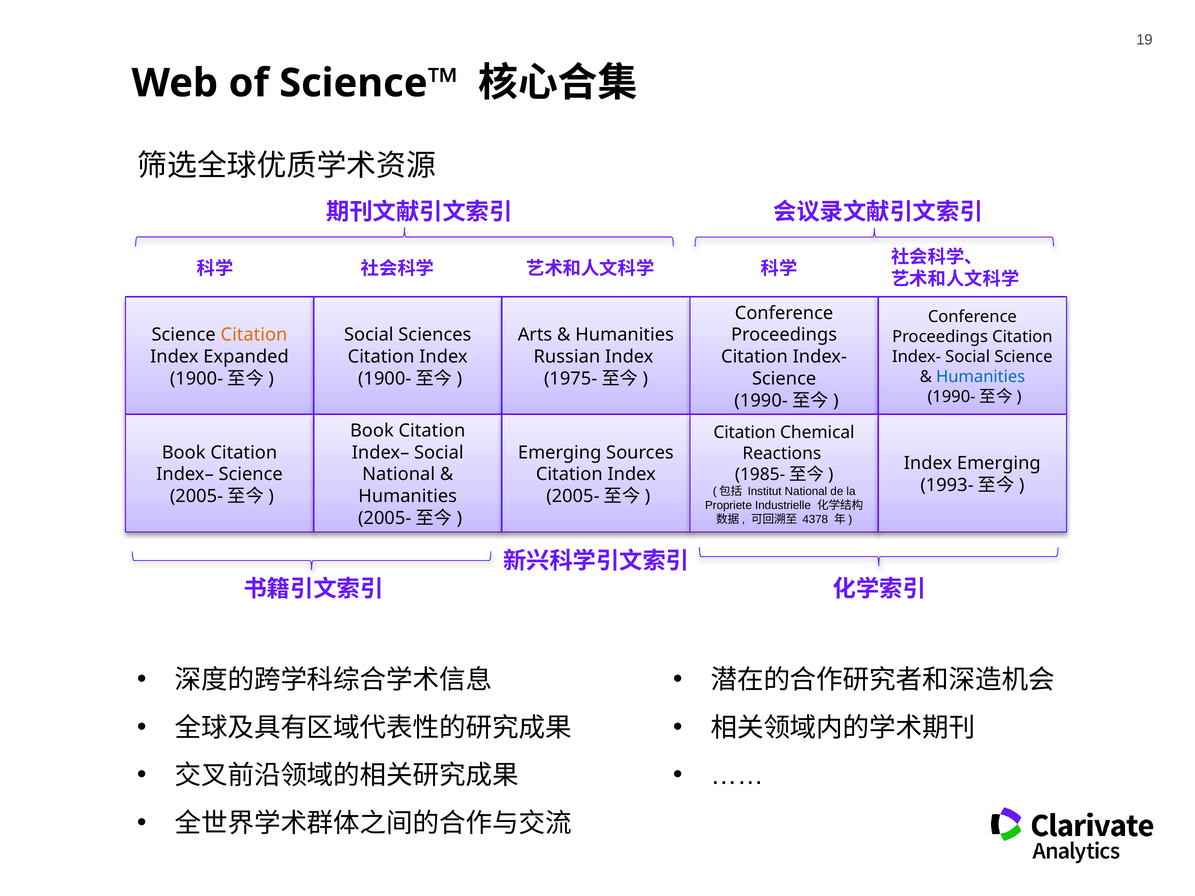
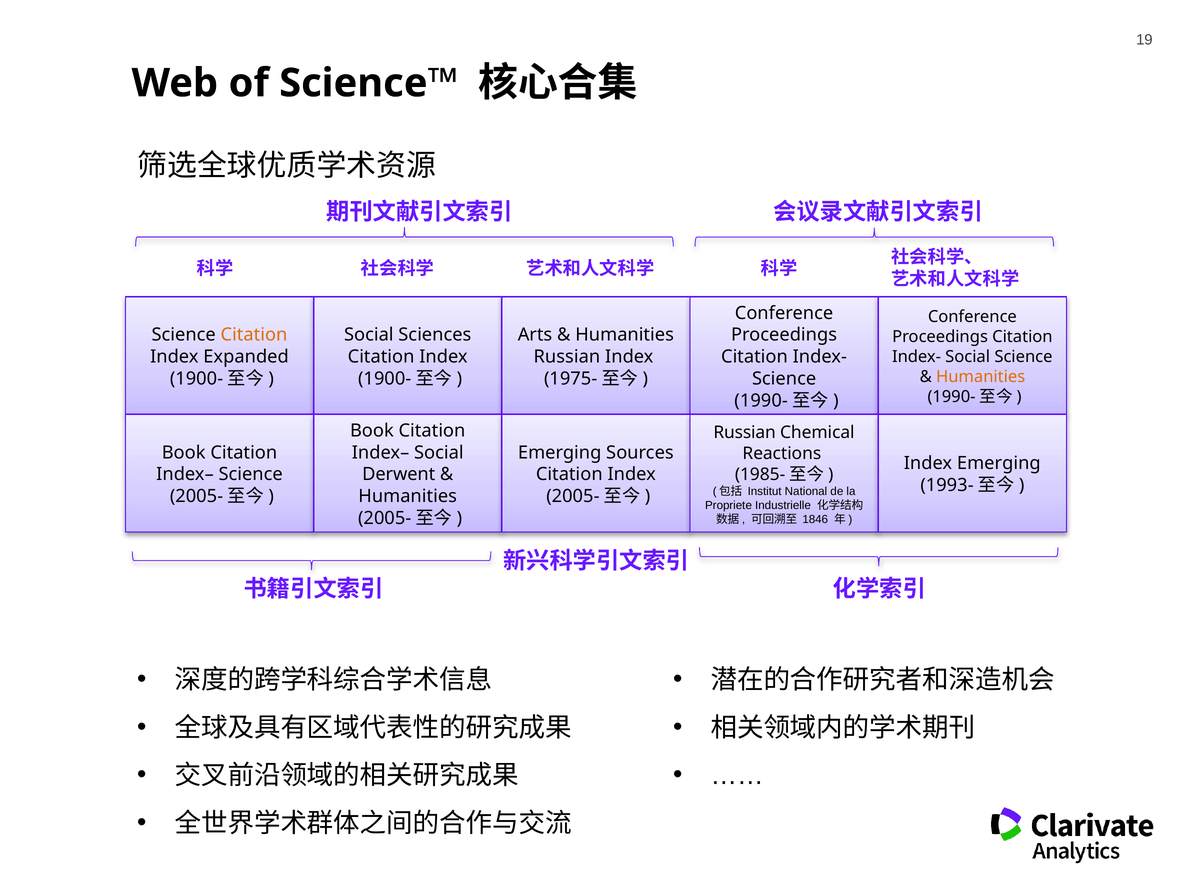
Humanities colour: blue -> orange (981, 377)
Citation: Citation -> Russian (745, 433)
National: National -> Derwent (399, 475)
4378: 4378 -> 1846 (815, 519)
